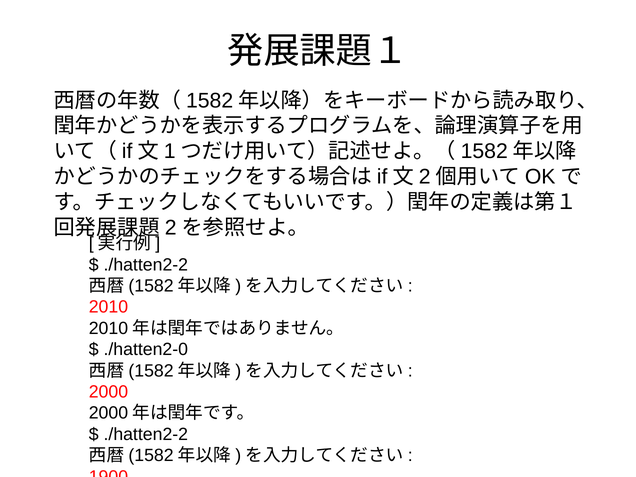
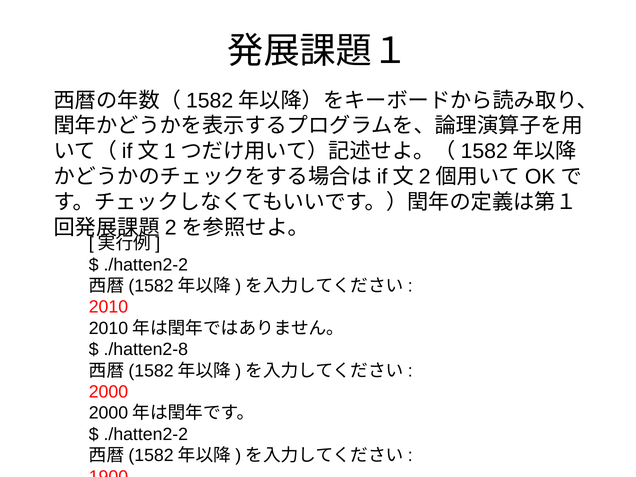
./hatten2-0: ./hatten2-0 -> ./hatten2-8 (146, 350)
